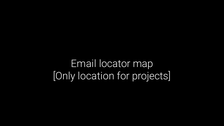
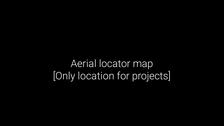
Email: Email -> Aerial (84, 64)
